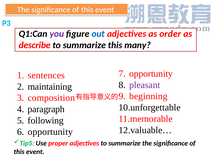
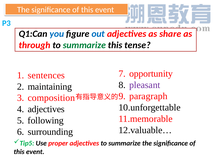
you colour: purple -> blue (57, 34)
order: order -> share (170, 34)
describe: describe -> through (35, 45)
summarize colour: black -> green (84, 45)
many: many -> tense (138, 45)
beginning: beginning -> paragraph (148, 97)
paragraph: paragraph -> adjectives (46, 110)
opportunity: opportunity -> surrounding (50, 132)
